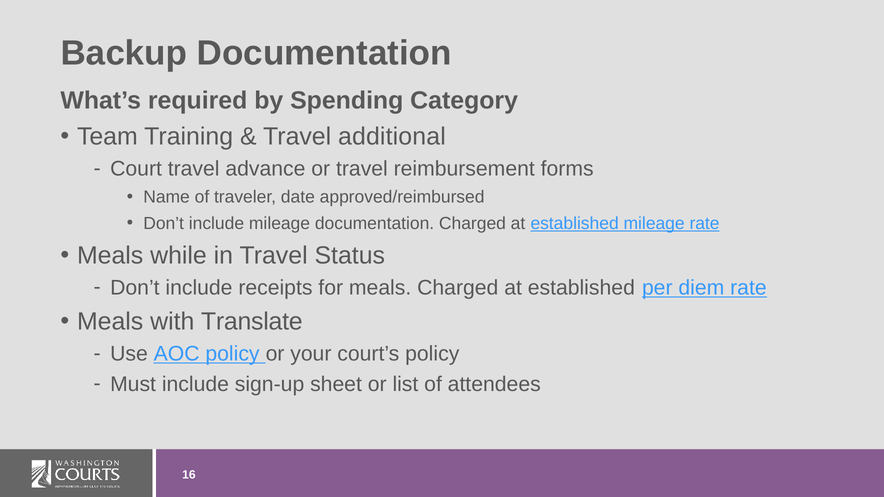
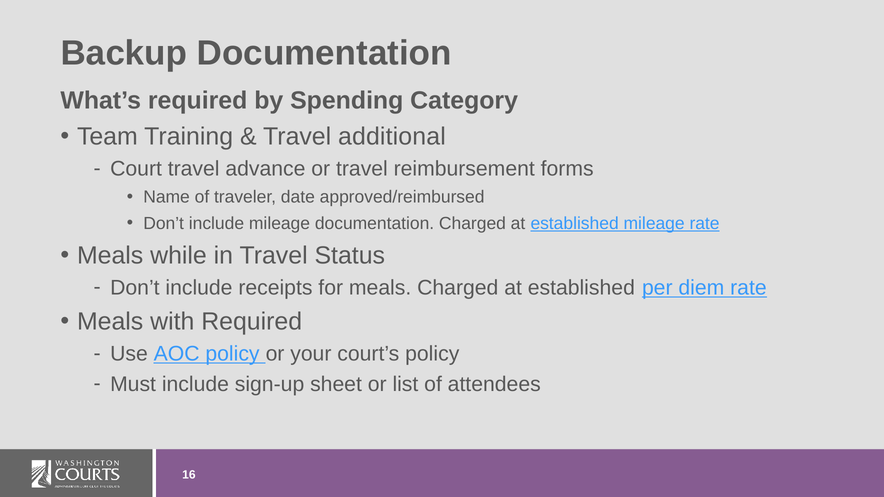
with Translate: Translate -> Required (252, 322)
